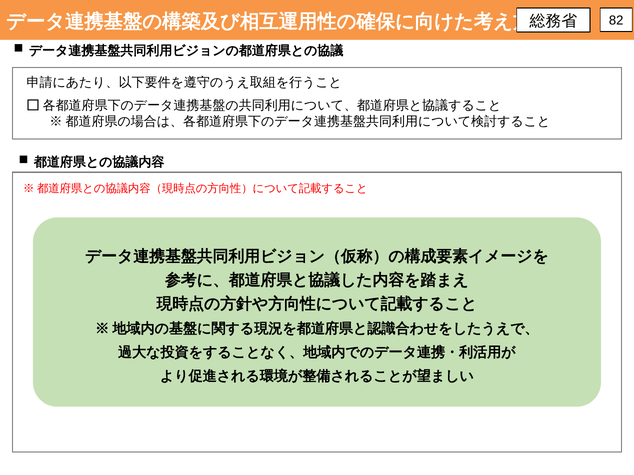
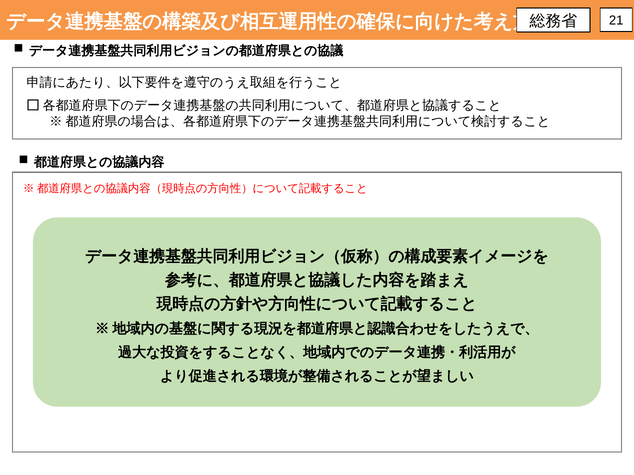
82: 82 -> 21 (616, 21)
